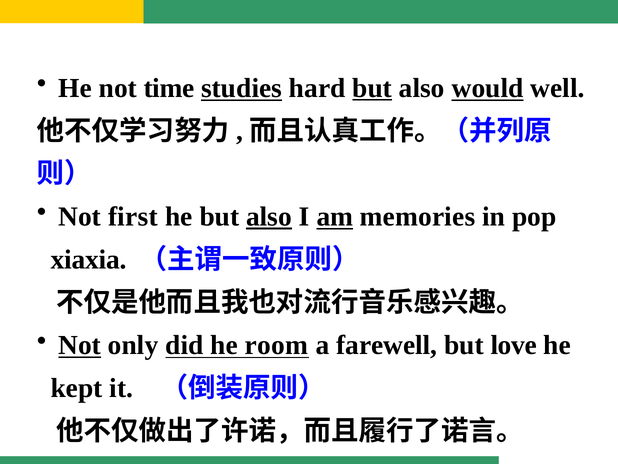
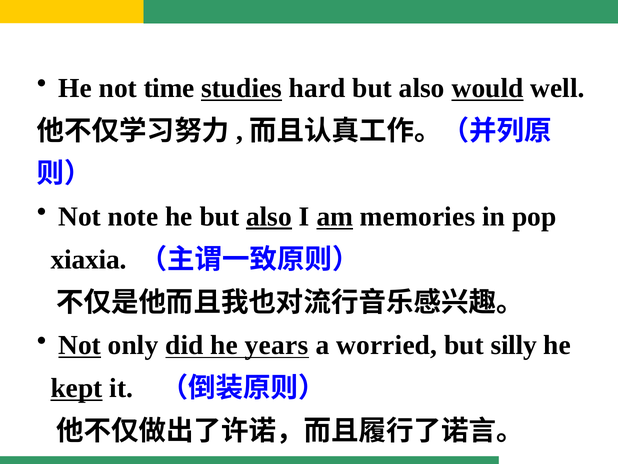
but underline: present -> none (372, 88)
first: first -> note (133, 217)
room: room -> years (277, 345)
farewell: farewell -> worried (387, 345)
love: love -> silly (514, 345)
kept underline: none -> present (77, 388)
